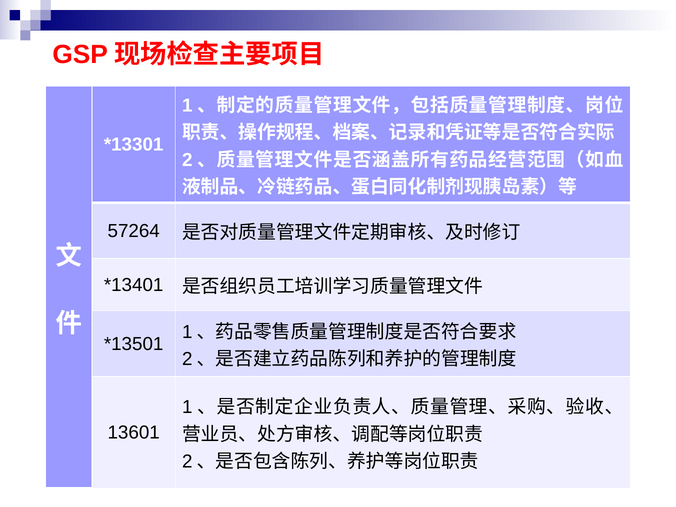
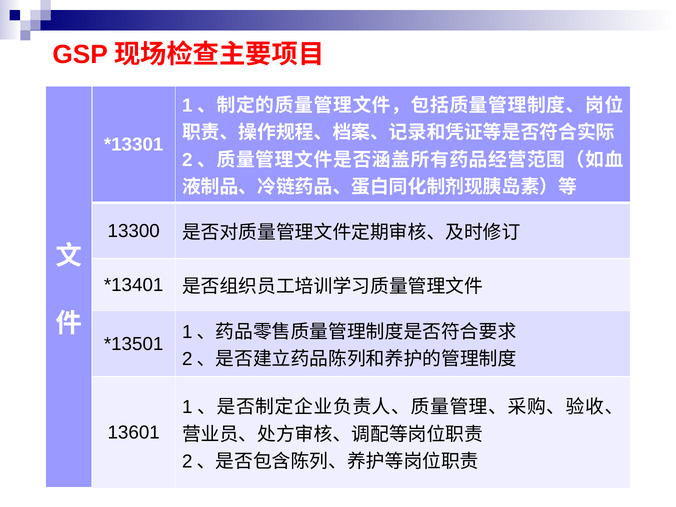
57264: 57264 -> 13300 (134, 231)
